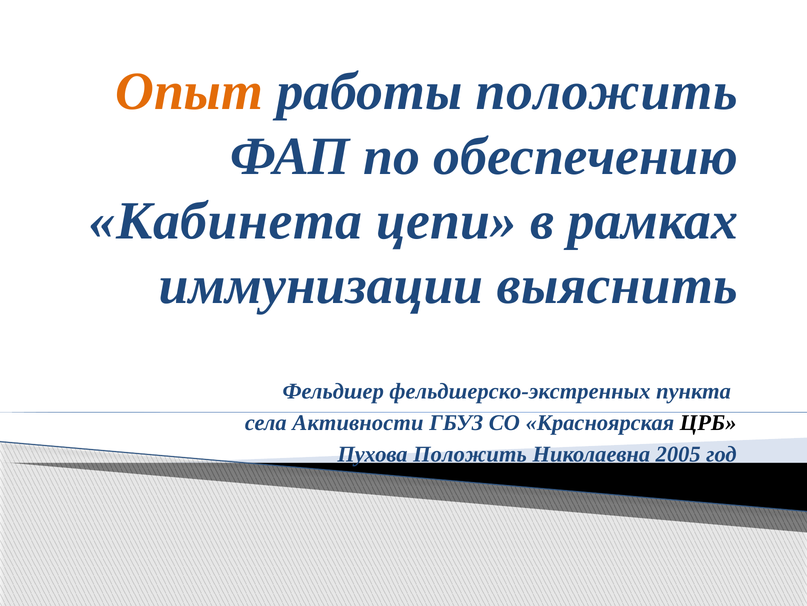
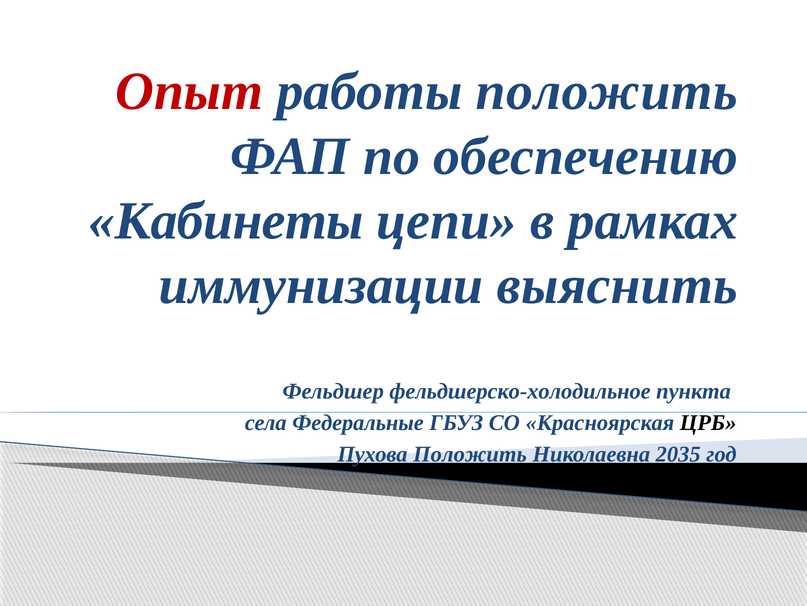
Опыт colour: orange -> red (189, 92)
Кабинета: Кабинета -> Кабинеты (226, 221)
фельдшерско-экстренных: фельдшерско-экстренных -> фельдшерско-холодильное (520, 391)
Активности: Активности -> Федеральные (358, 422)
2005: 2005 -> 2035 (678, 454)
